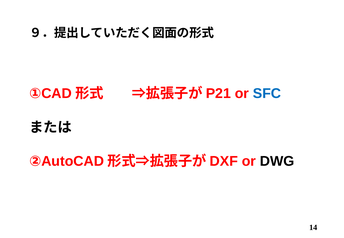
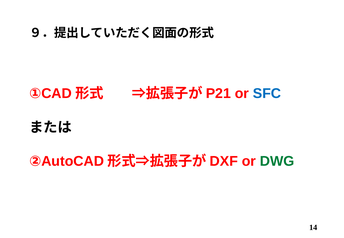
DWG colour: black -> green (277, 161)
